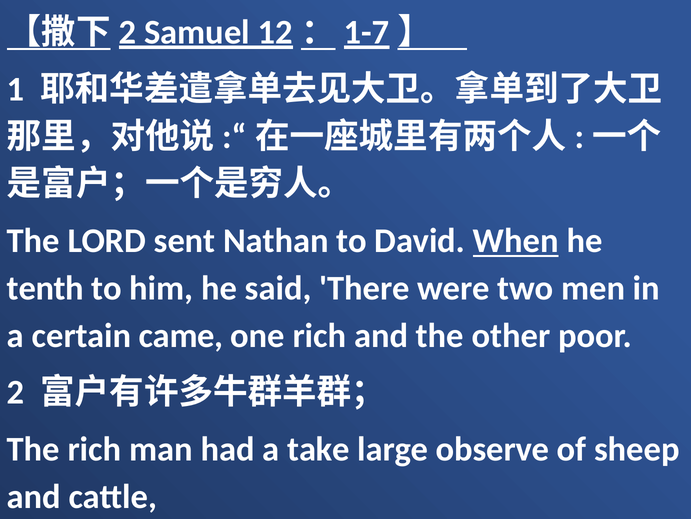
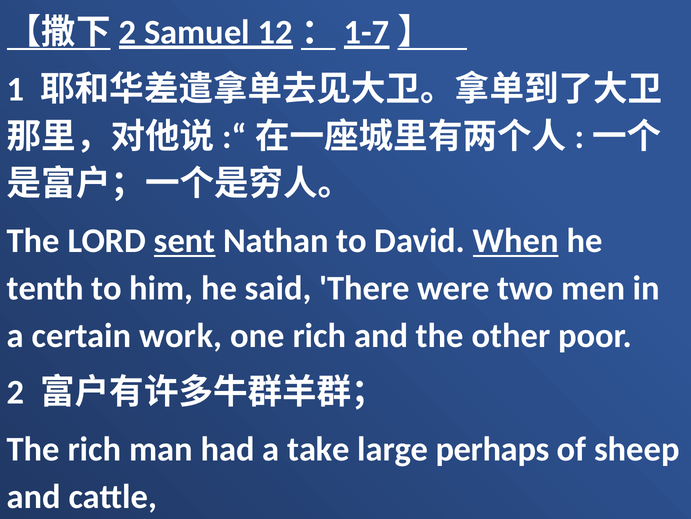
sent underline: none -> present (185, 241)
came: came -> work (181, 335)
observe: observe -> perhaps (493, 449)
